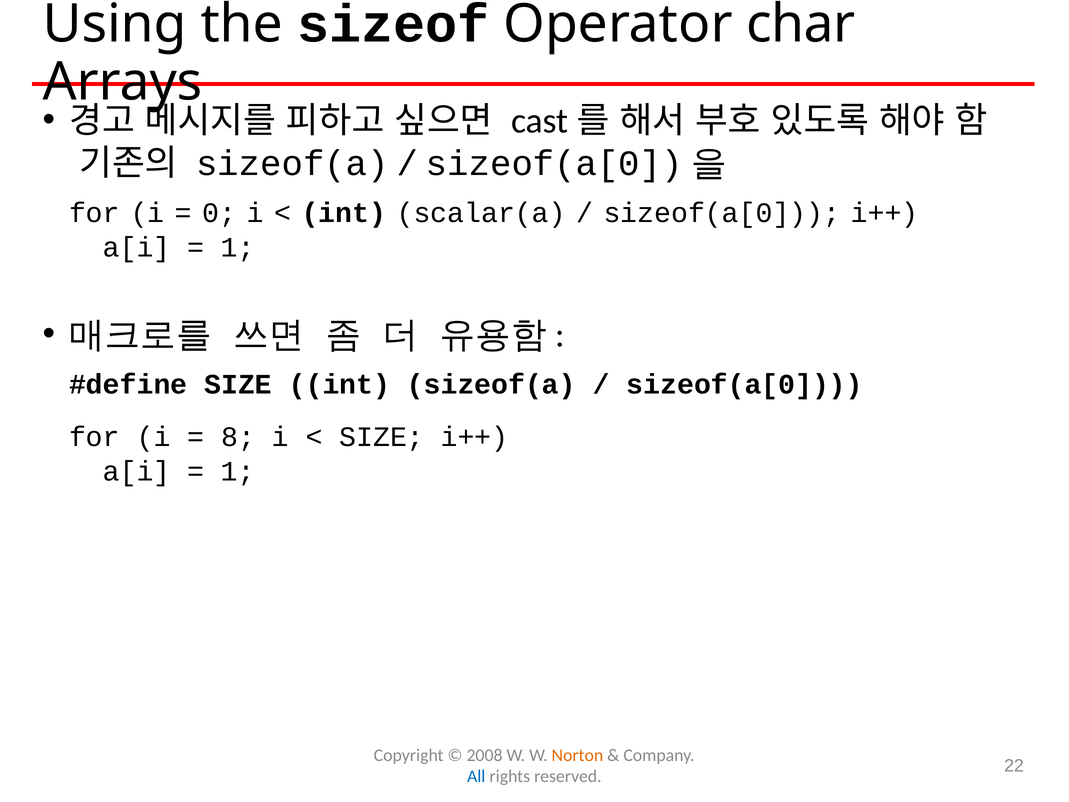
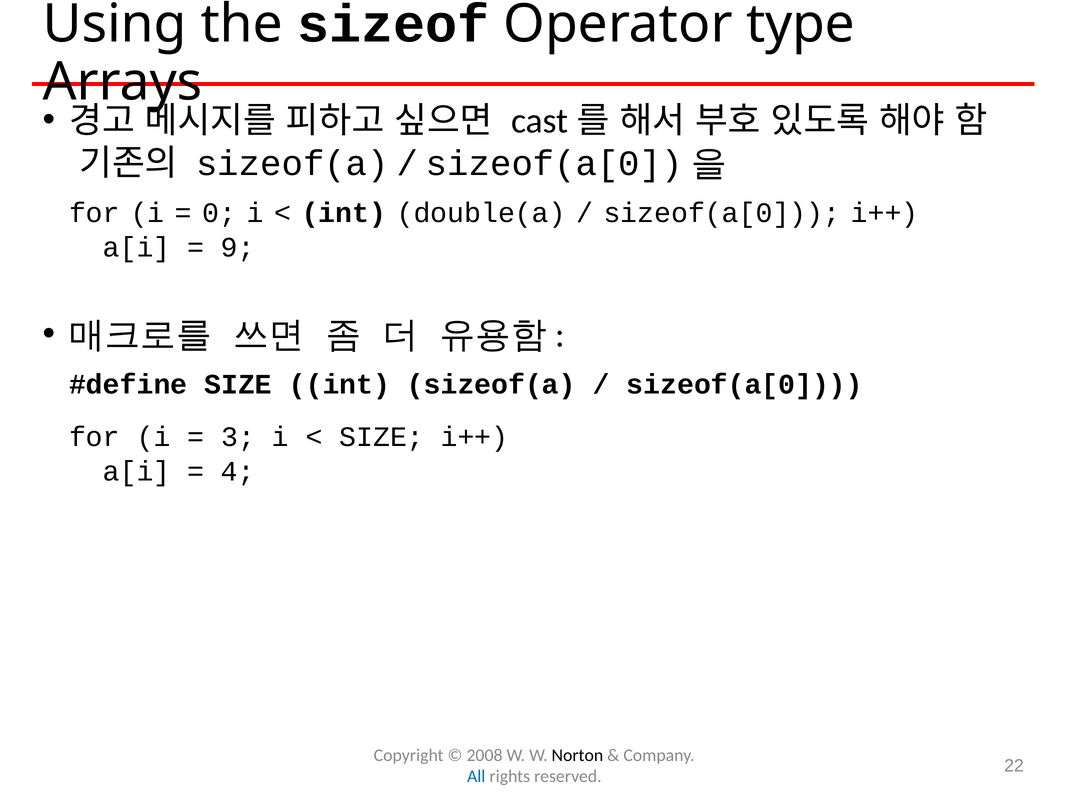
char: char -> type (801, 24)
scalar(a: scalar(a -> double(a (481, 213)
1: 1 -> 9 (238, 247)
8: 8 -> 3 (238, 437)
1: 1 -> 4 (238, 471)
Norton colour: orange -> black (577, 755)
